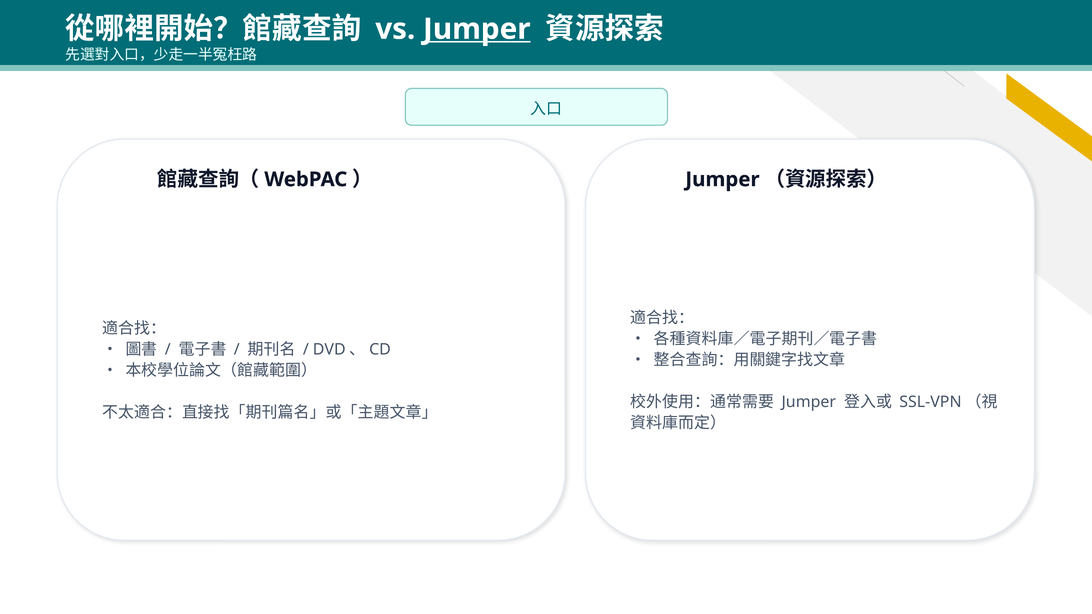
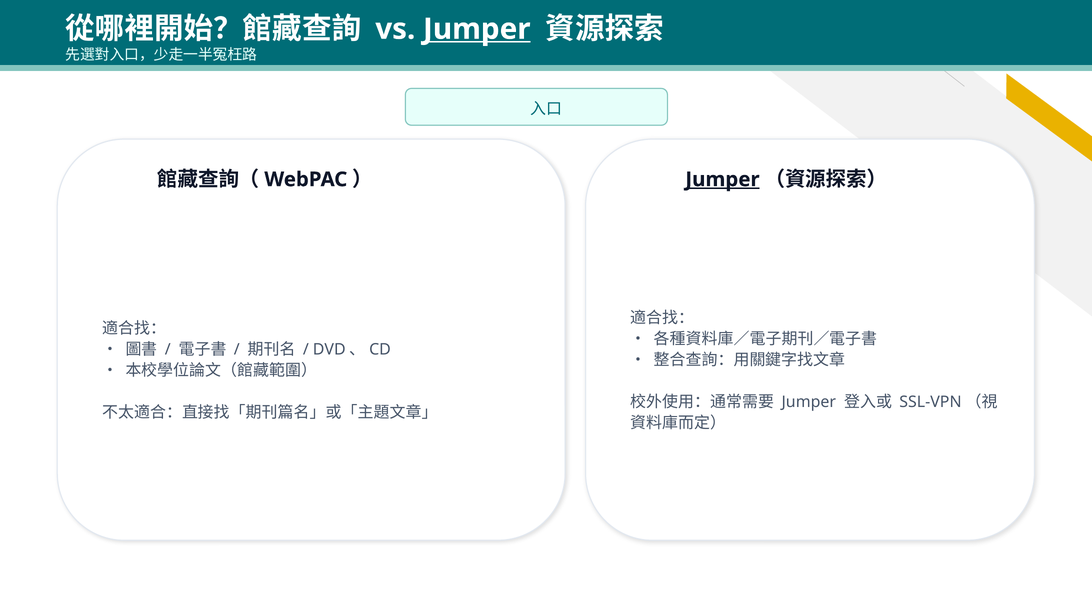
Jumper underline: none -> present (722, 180)
